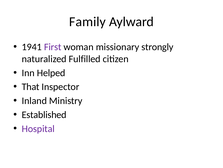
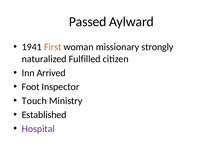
Family: Family -> Passed (88, 22)
First colour: purple -> orange (53, 47)
Helped: Helped -> Arrived (51, 73)
That: That -> Foot (31, 86)
Inland: Inland -> Touch (34, 100)
